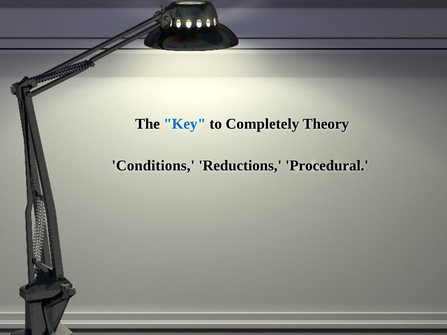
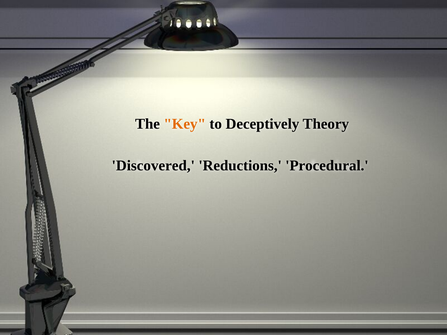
Key colour: blue -> orange (185, 124)
Completely: Completely -> Deceptively (262, 124)
Conditions: Conditions -> Discovered (153, 166)
